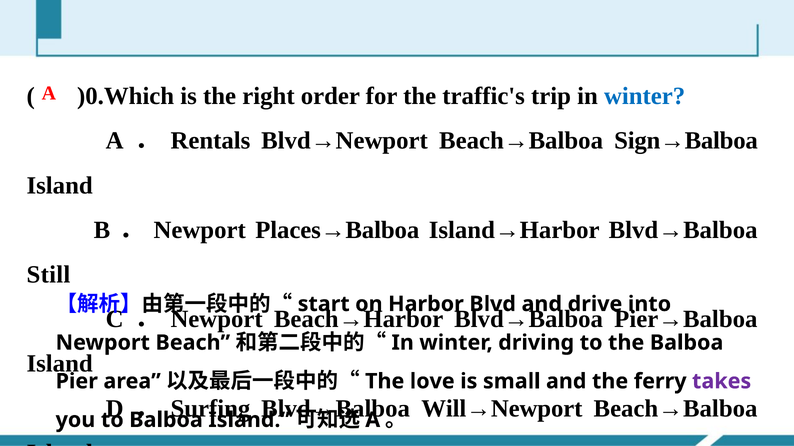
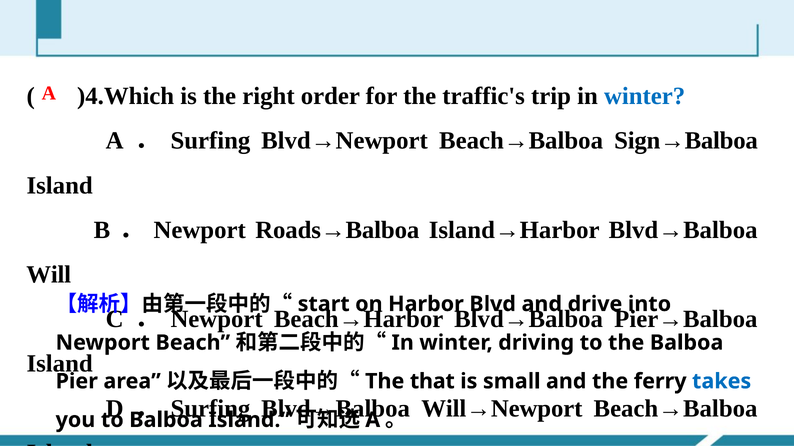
)0.Which: )0.Which -> )4.Which (126, 96)
Rentals: Rentals -> Surfing (210, 141)
Places→Balboa: Places→Balboa -> Roads→Balboa (337, 230)
Still: Still -> Will (49, 275)
love: love -> that (432, 382)
takes colour: purple -> blue (722, 382)
